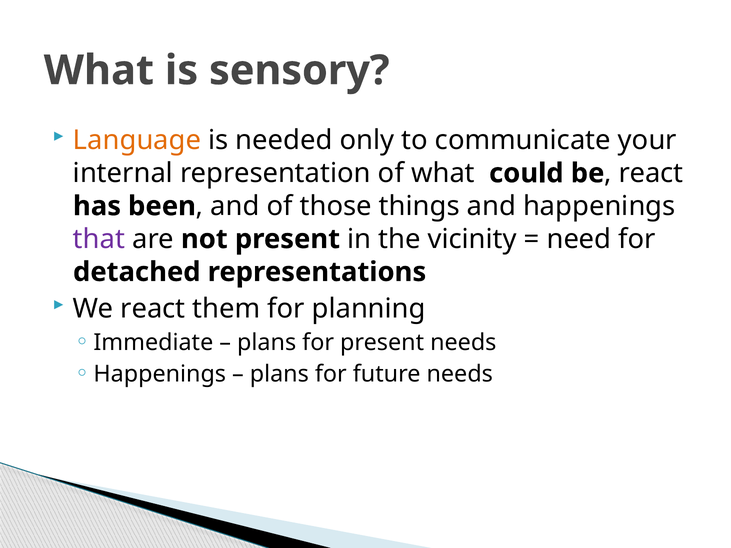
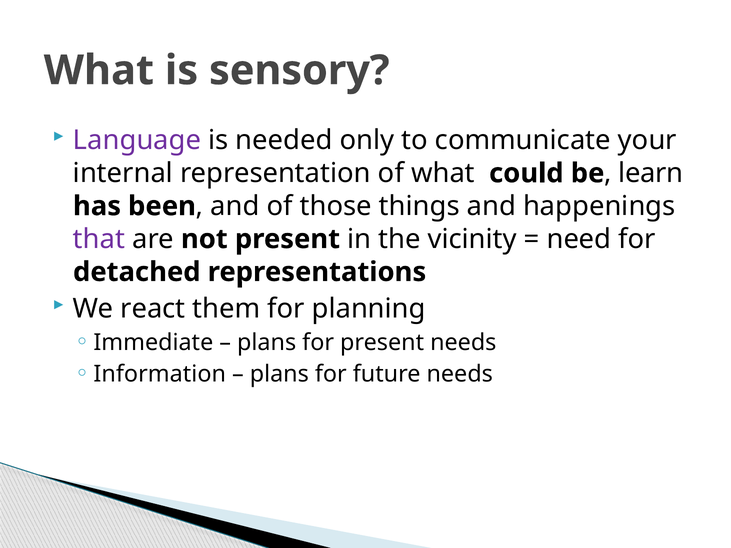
Language colour: orange -> purple (137, 140)
react: react -> learn (651, 173)
Happenings: Happenings -> Information (160, 374)
